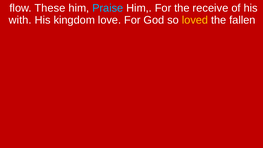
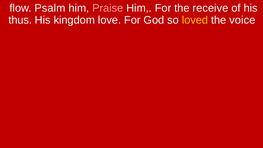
These: These -> Psalm (50, 8)
Praise colour: light blue -> pink (108, 8)
with: with -> thus (20, 20)
fallen: fallen -> voice (242, 20)
